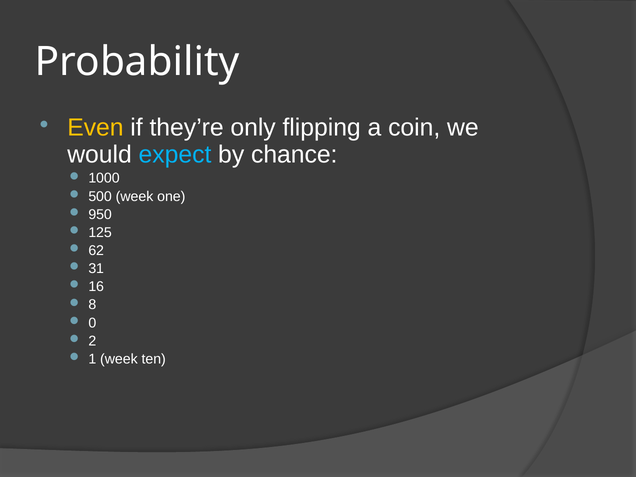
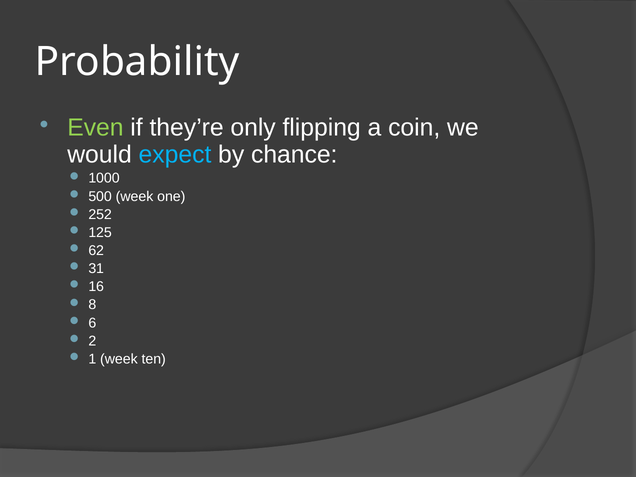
Even colour: yellow -> light green (95, 128)
950: 950 -> 252 (100, 214)
0: 0 -> 6 (92, 323)
